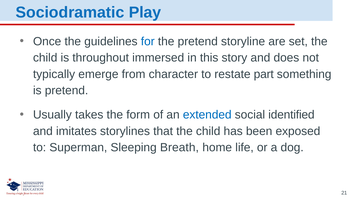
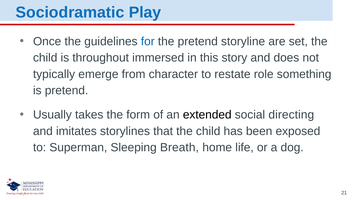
part: part -> role (264, 74)
extended colour: blue -> black (207, 115)
identified: identified -> directing (291, 115)
